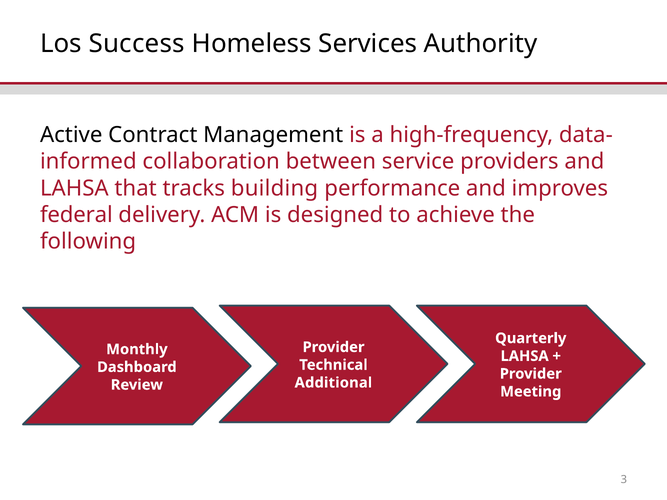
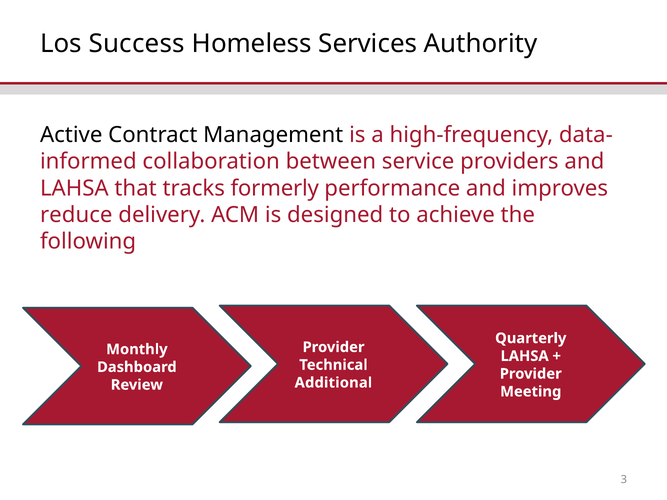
building: building -> formerly (275, 188)
federal: federal -> reduce (76, 215)
